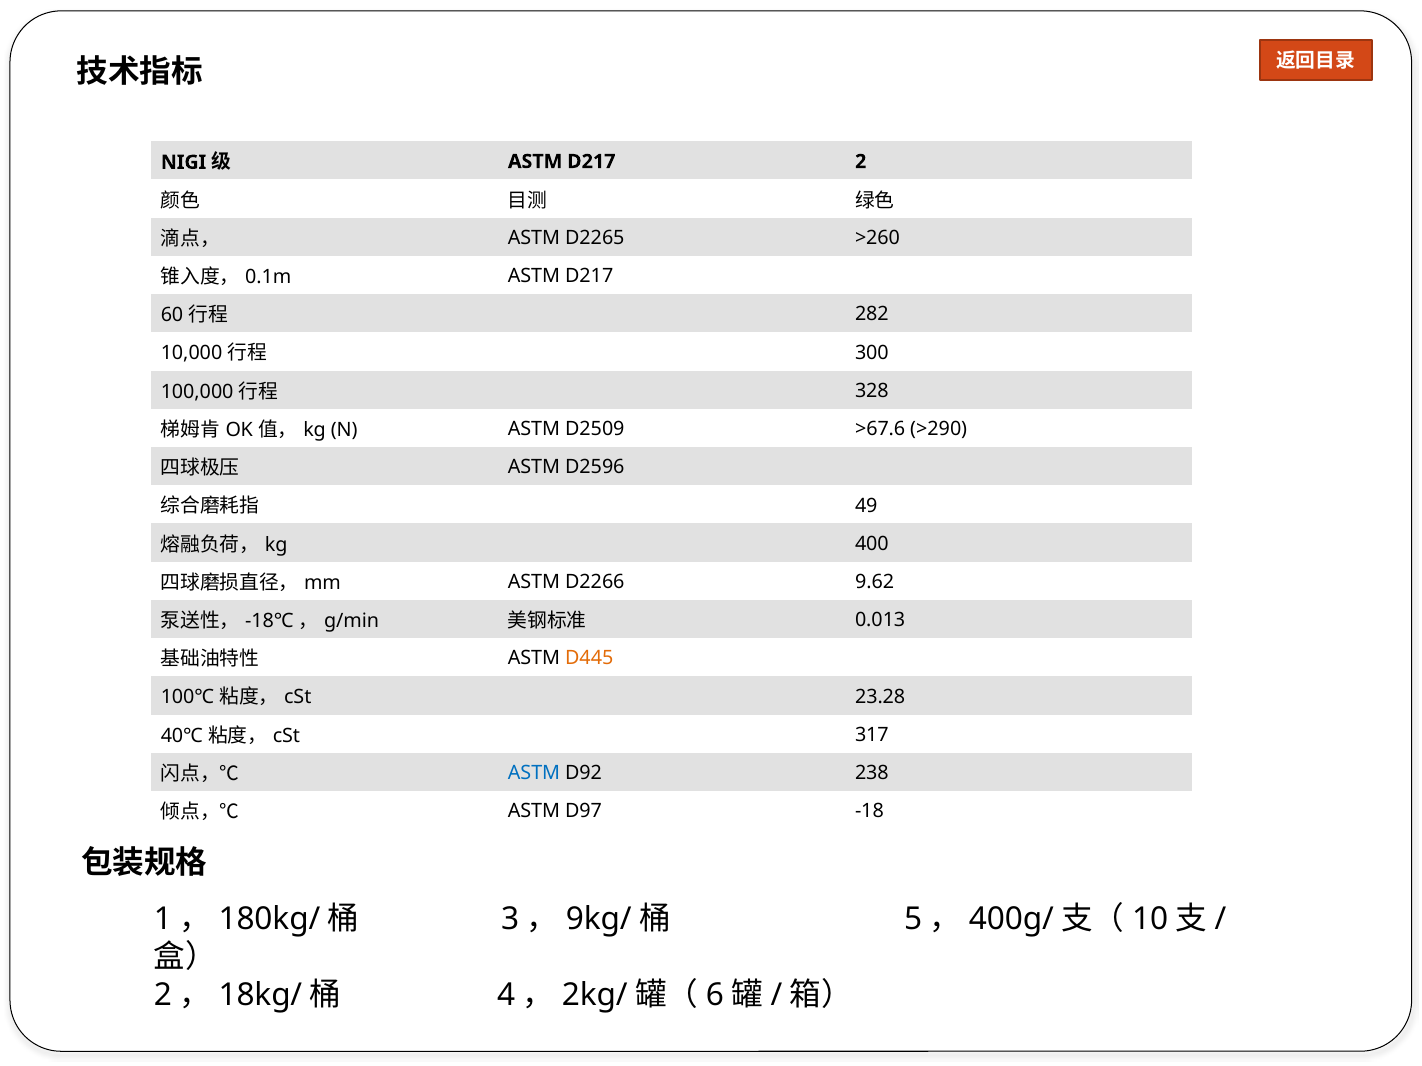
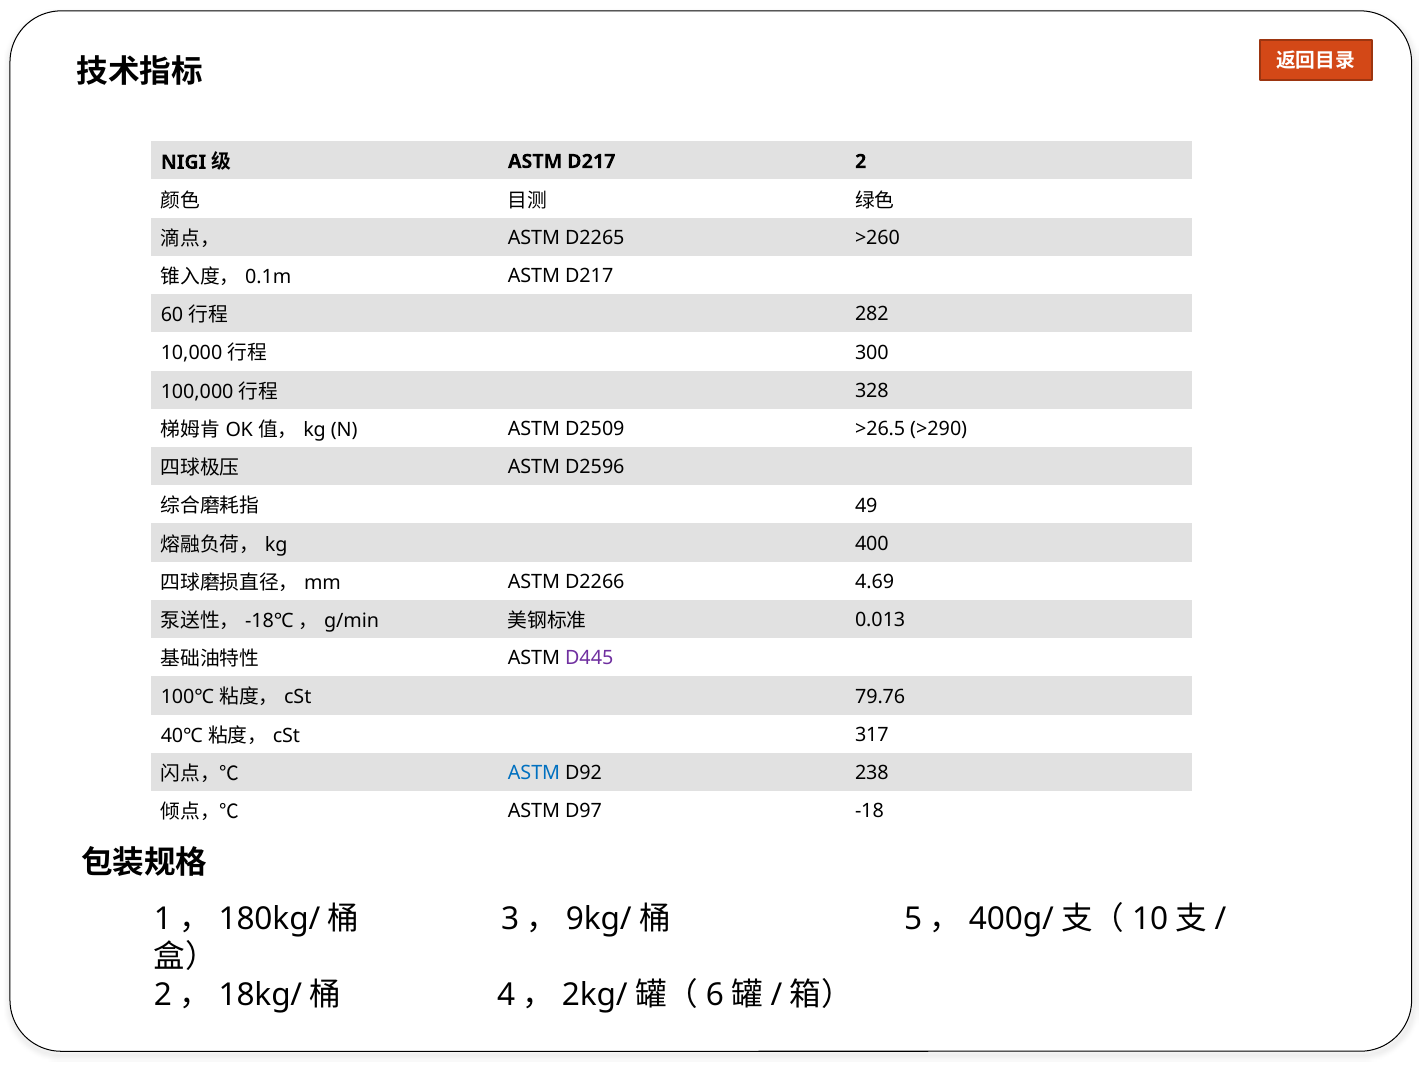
>67.6: >67.6 -> >26.5 (880, 429)
9.62: 9.62 -> 4.69 (875, 582)
D445 colour: orange -> purple (589, 659)
23.28: 23.28 -> 79.76 (880, 697)
